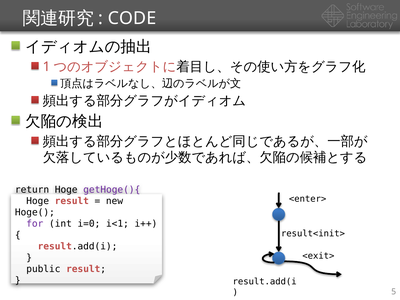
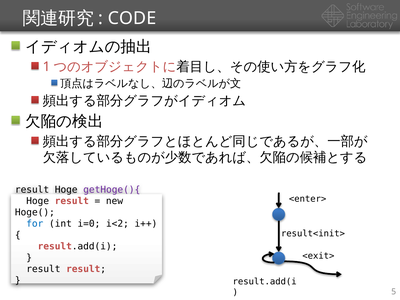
return: return -> result (32, 190)
for colour: purple -> blue (35, 224)
i<1: i<1 -> i<2 (117, 224)
public: public -> result (43, 269)
